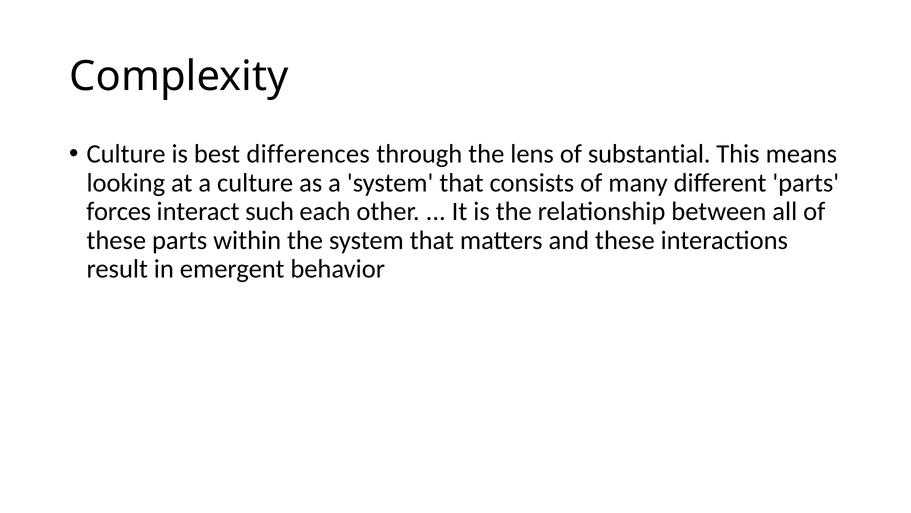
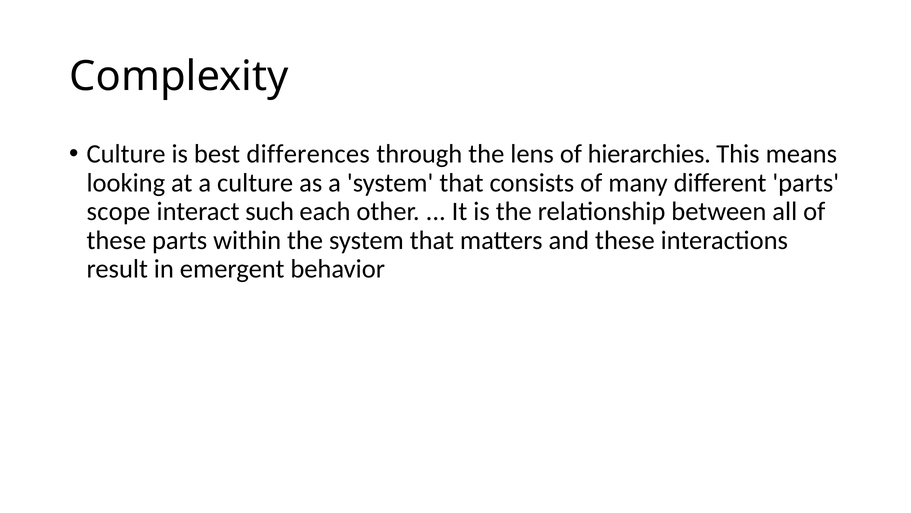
substantial: substantial -> hierarchies (649, 154)
forces: forces -> scope (118, 211)
